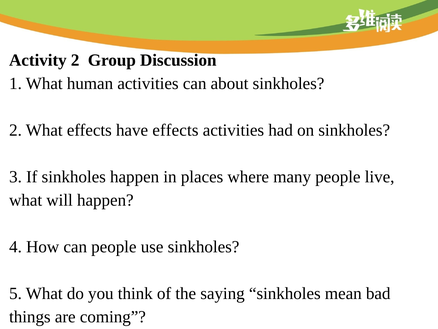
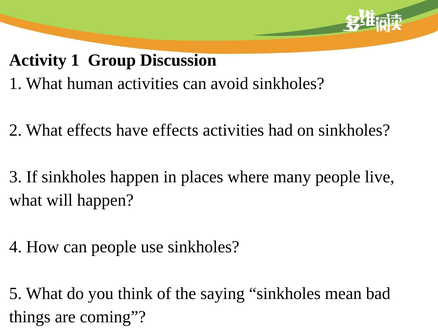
Activity 2: 2 -> 1 (75, 60)
about: about -> avoid (230, 83)
